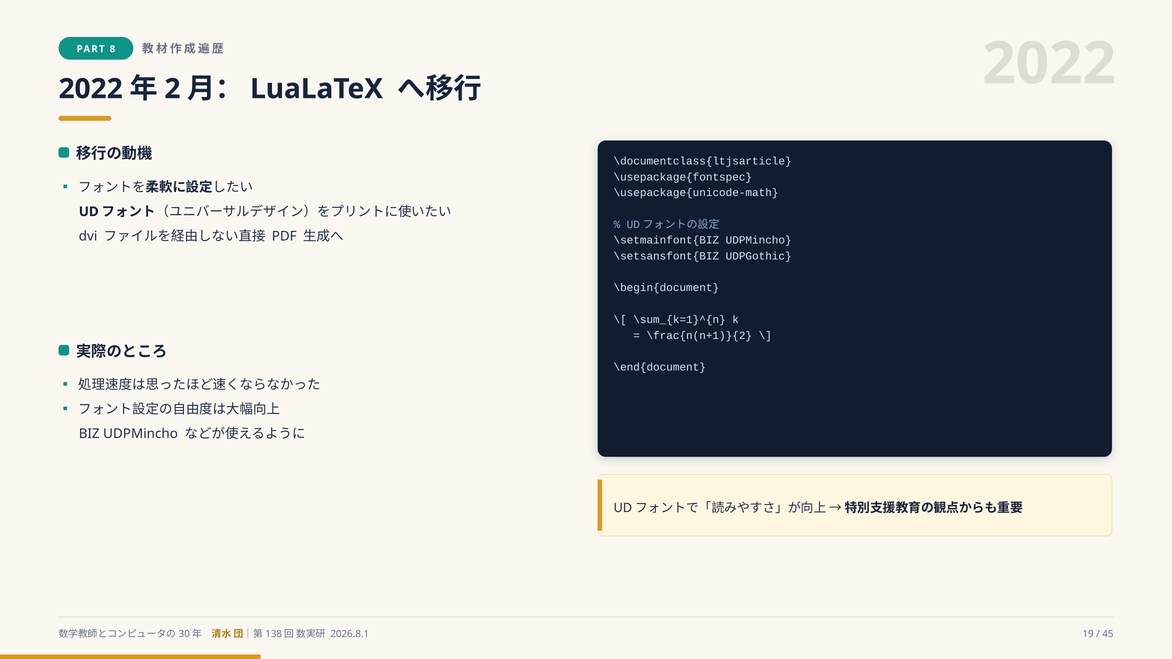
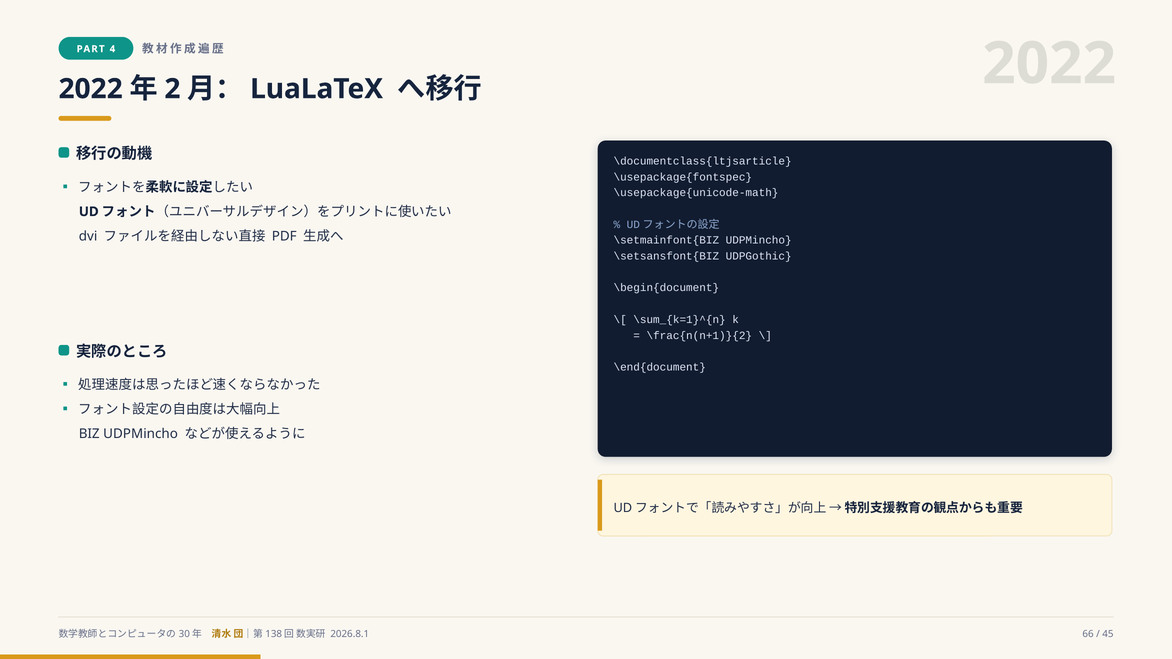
8: 8 -> 4 (112, 49)
19: 19 -> 66 (1088, 634)
